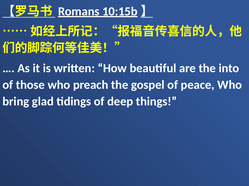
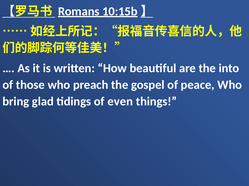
deep: deep -> even (120, 102)
